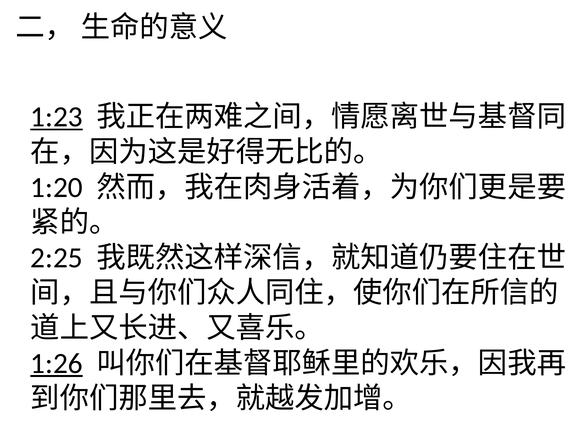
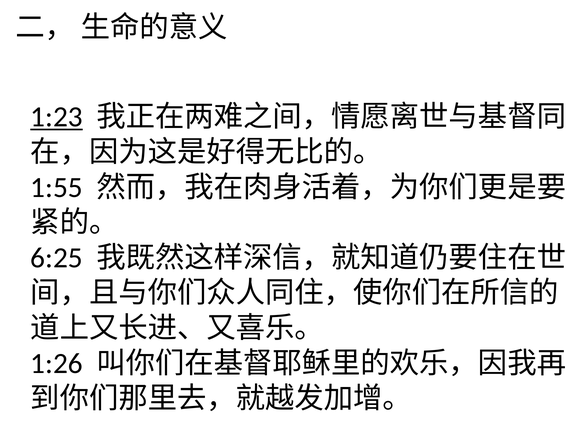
1:20: 1:20 -> 1:55 (57, 187)
2:25: 2:25 -> 6:25 (57, 258)
1:26 underline: present -> none (57, 364)
